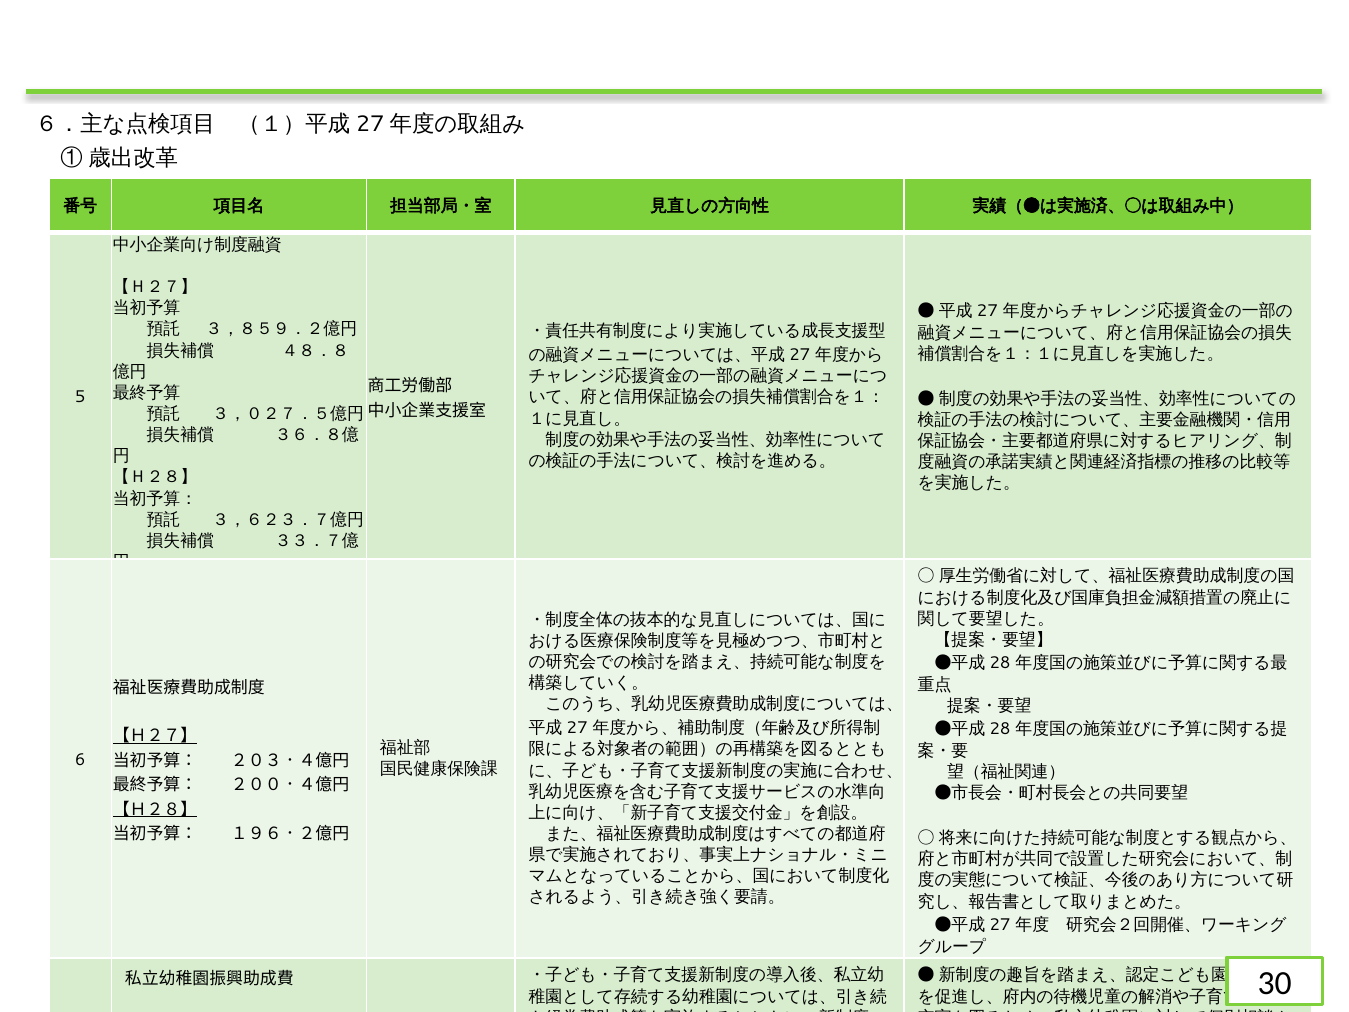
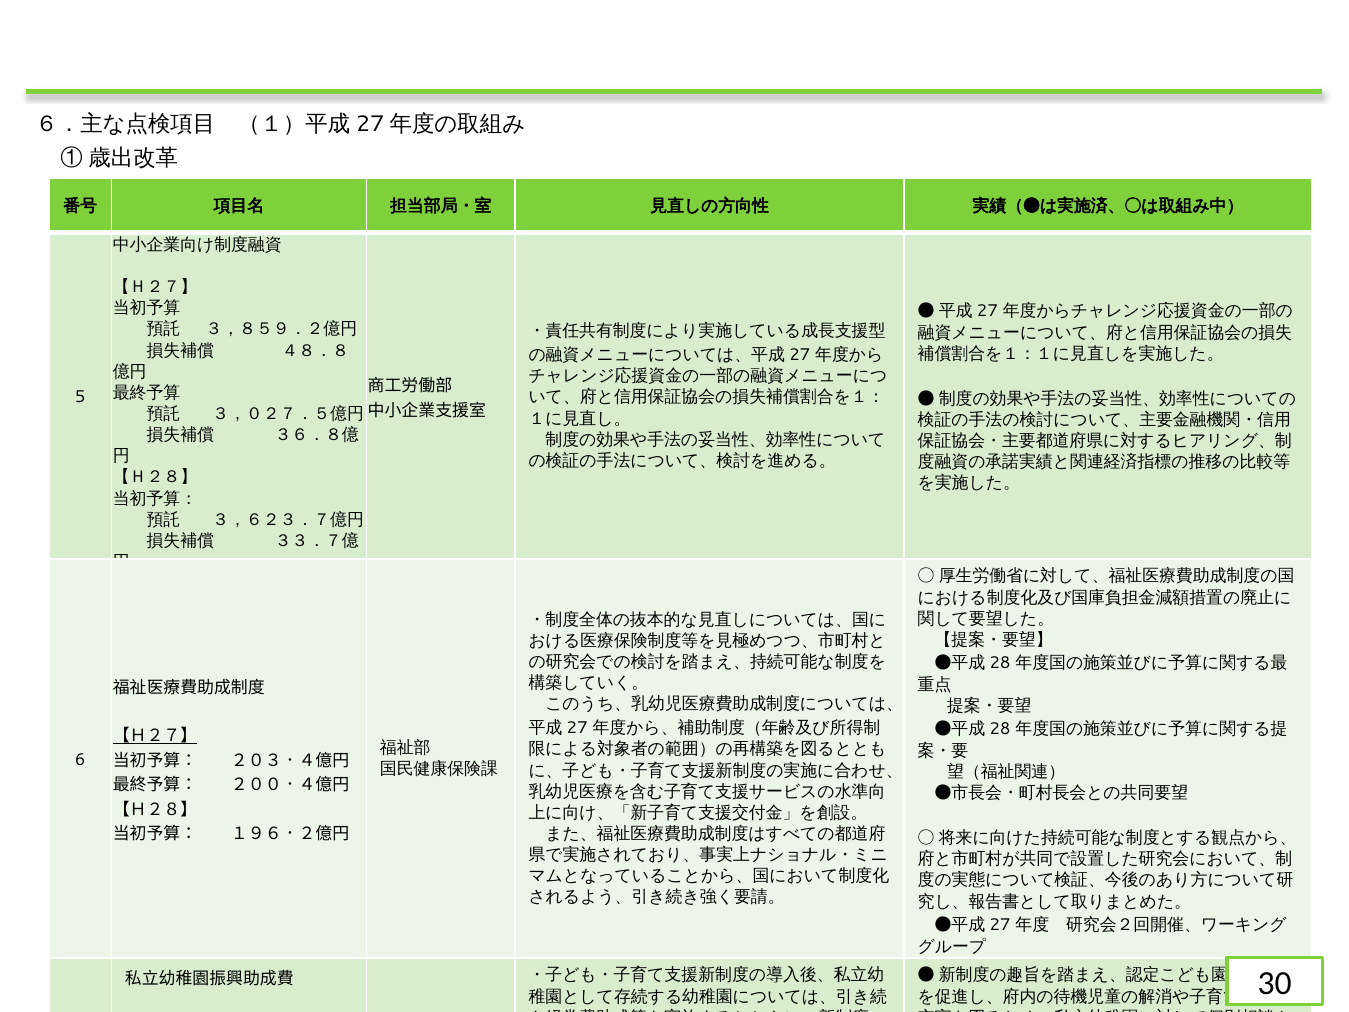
【Ｈ２８】 underline: present -> none (155, 809)
